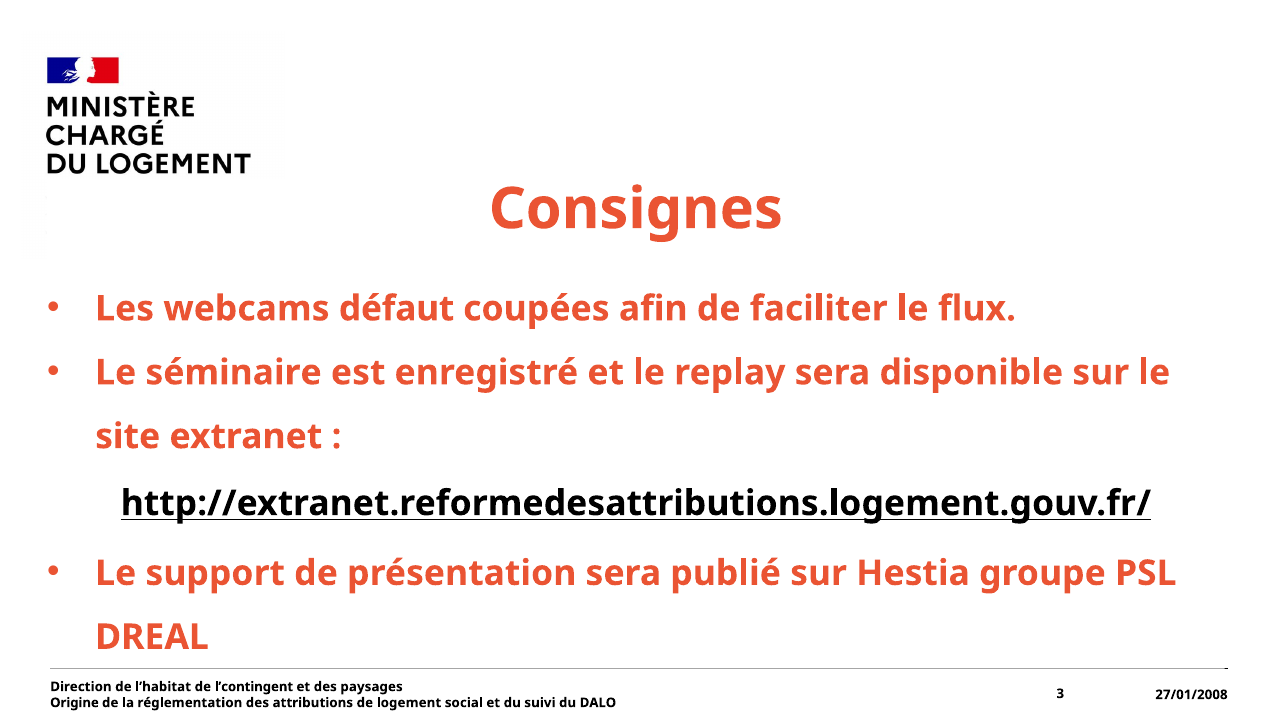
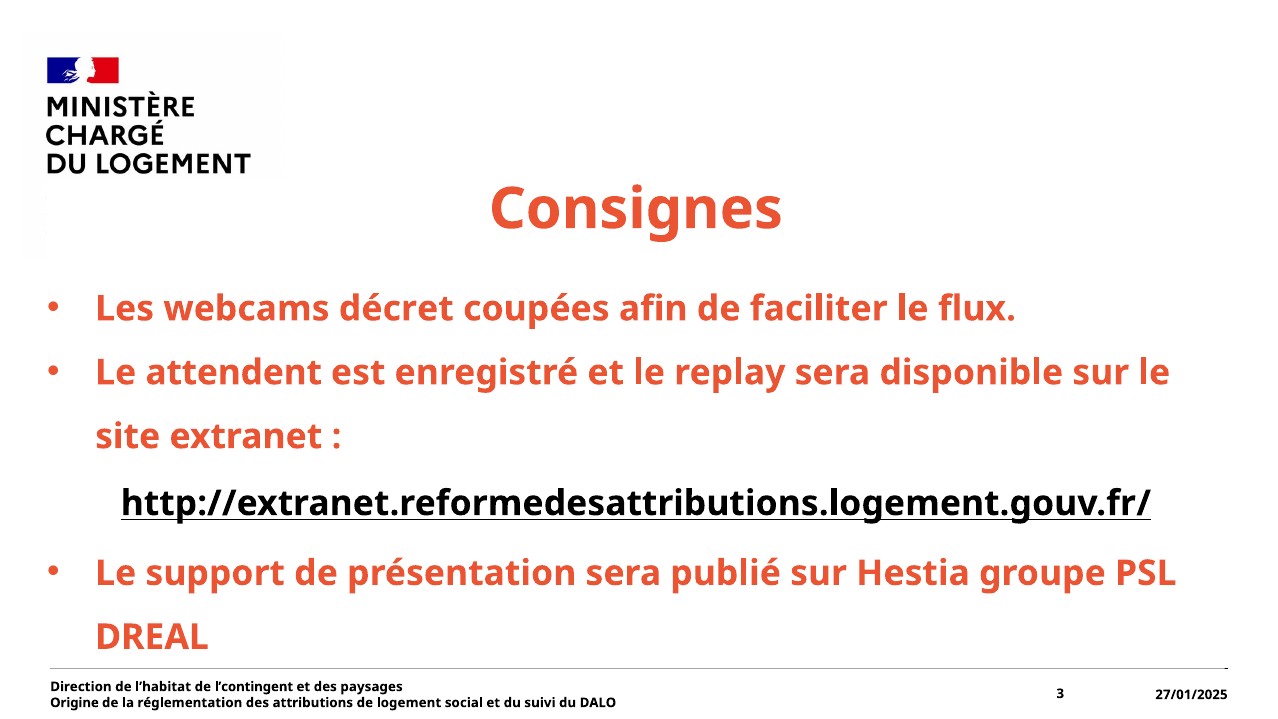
défaut: défaut -> décret (396, 309)
séminaire: séminaire -> attendent (234, 373)
27/01/2008: 27/01/2008 -> 27/01/2025 (1191, 695)
